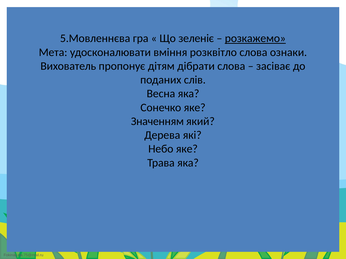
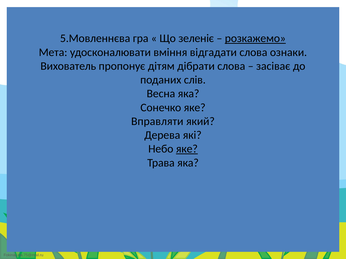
розквітло: розквітло -> відгадати (213, 52)
Значенням: Значенням -> Вправляти (157, 122)
яке underline: none -> present (187, 149)
